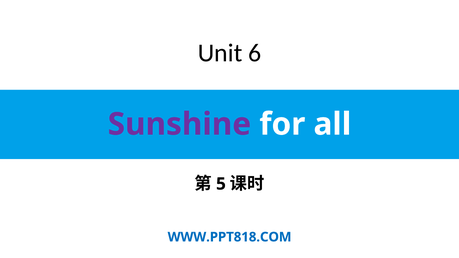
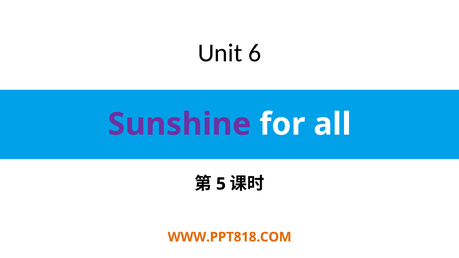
WWW.PPT818.COM colour: blue -> orange (230, 237)
